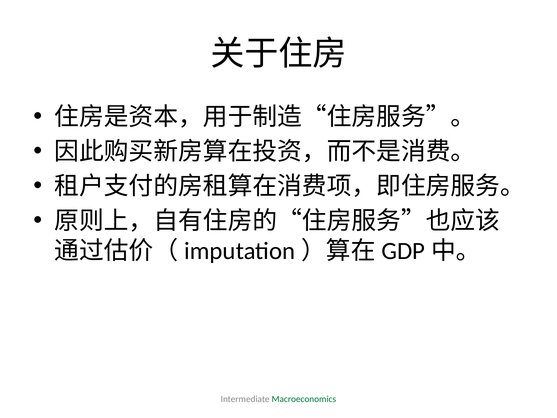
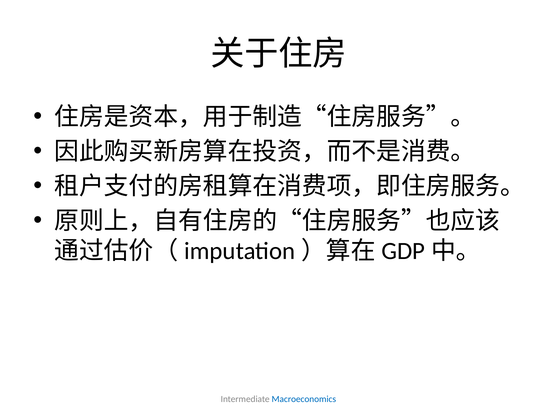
Macroeconomics colour: green -> blue (304, 399)
